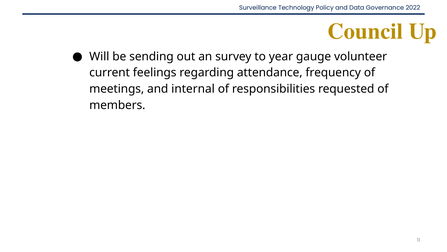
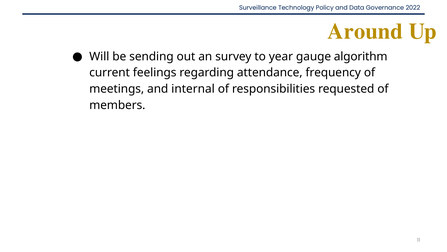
Council: Council -> Around (365, 31)
volunteer: volunteer -> algorithm (361, 56)
